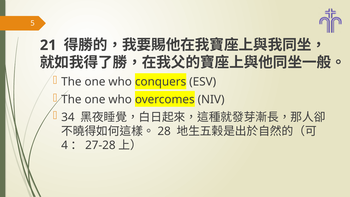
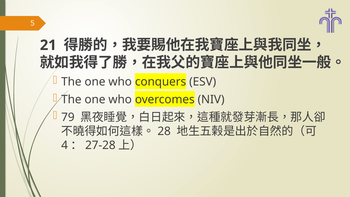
34: 34 -> 79 (68, 117)
